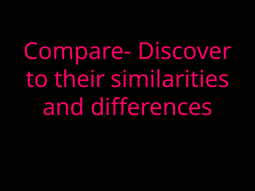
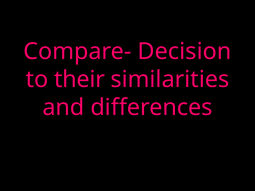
Discover: Discover -> Decision (184, 51)
